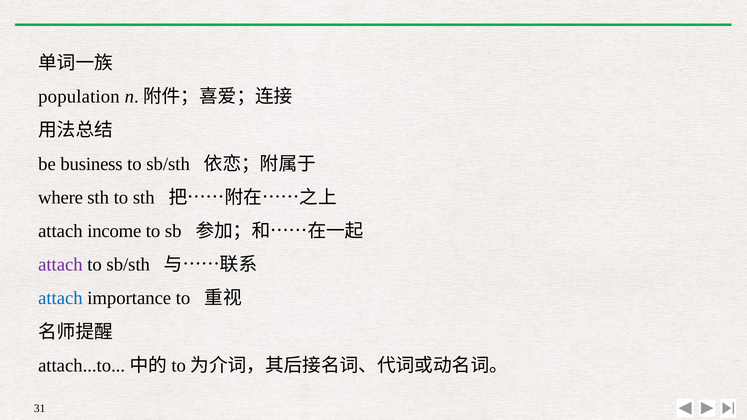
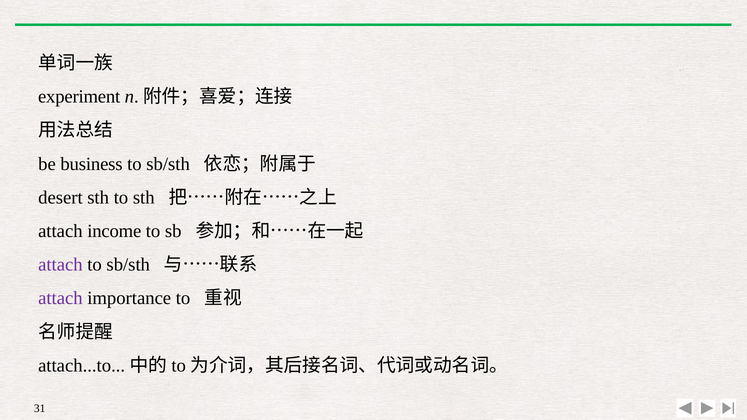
population: population -> experiment (79, 97)
where: where -> desert (60, 198)
attach colour: blue -> purple (60, 298)
